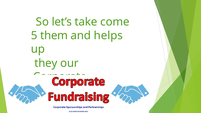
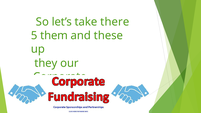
come: come -> there (115, 22)
helps: helps -> these (108, 36)
